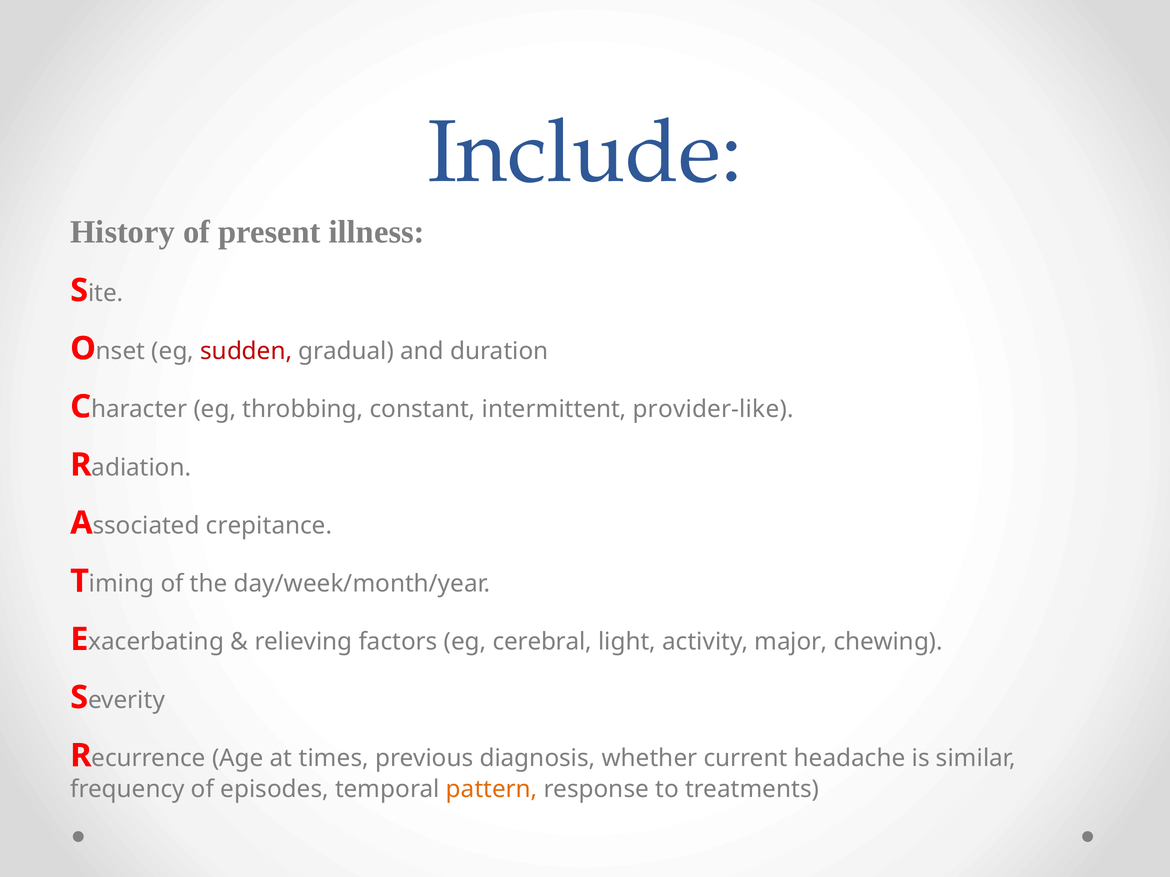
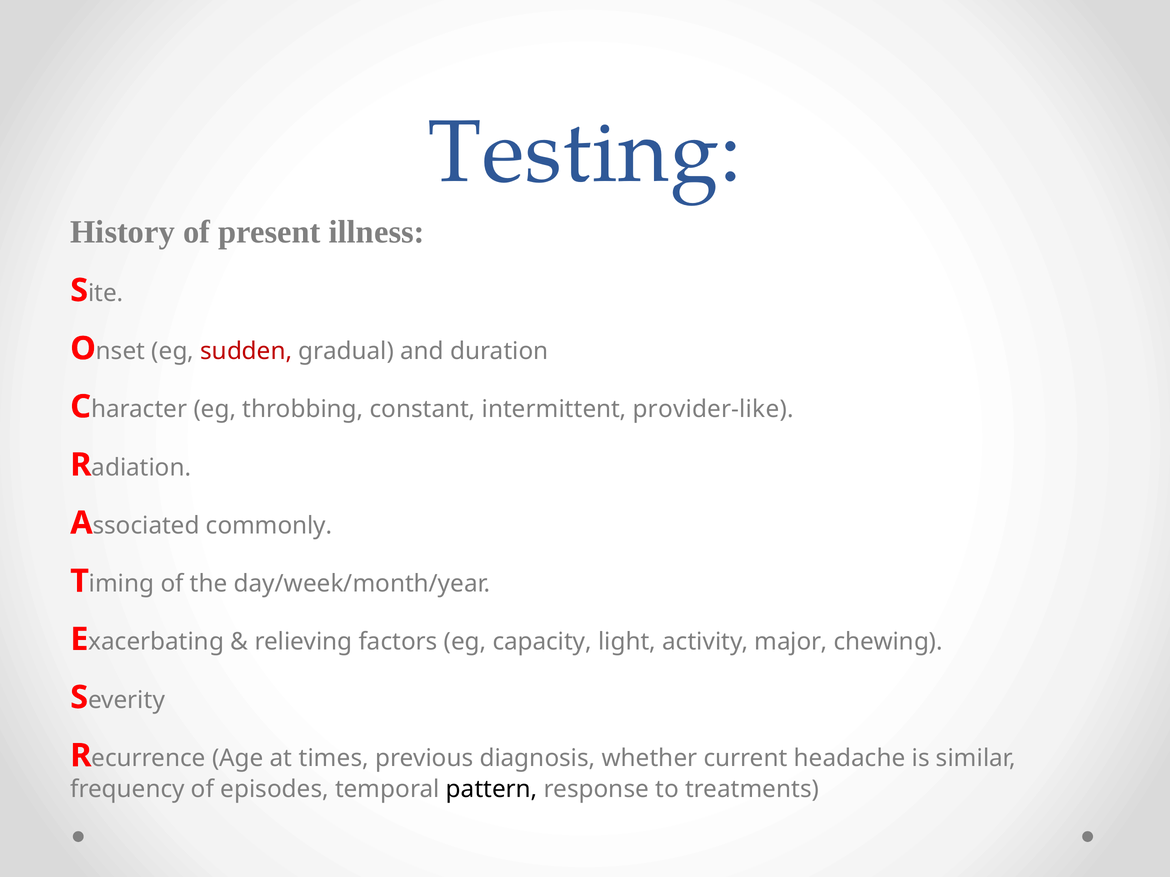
Include: Include -> Testing (585, 152)
crepitance: crepitance -> commonly (269, 526)
cerebral: cerebral -> capacity (542, 642)
pattern colour: orange -> black (492, 790)
